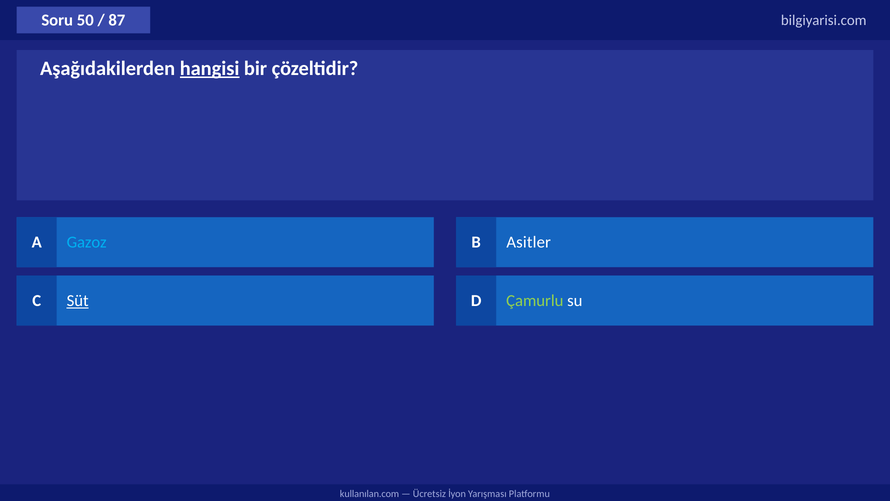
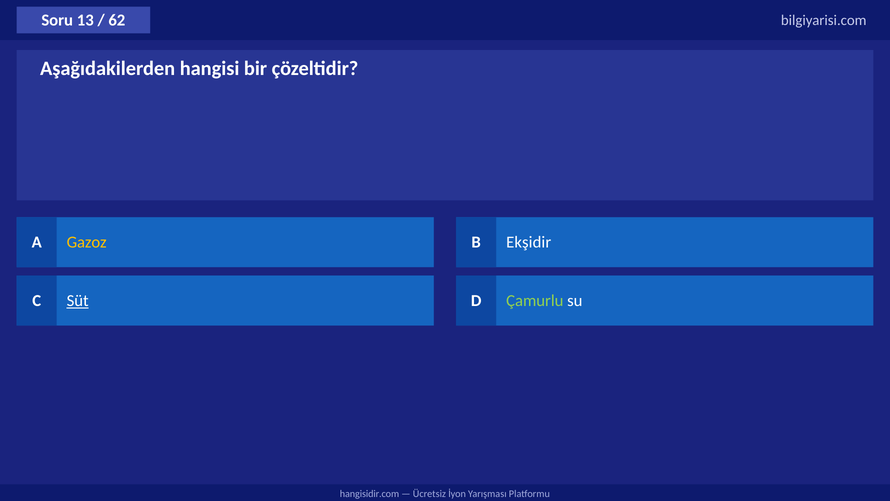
50: 50 -> 13 (85, 20)
87: 87 -> 62 (117, 20)
hangisi underline: present -> none (210, 69)
Gazoz colour: light blue -> yellow (87, 242)
Asitler: Asitler -> Ekşidir (529, 242)
kullanılan.com: kullanılan.com -> hangisidir.com (369, 494)
